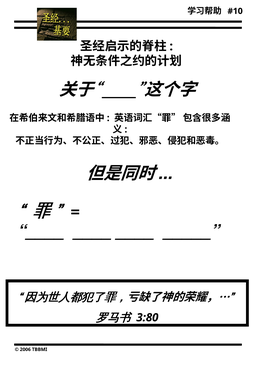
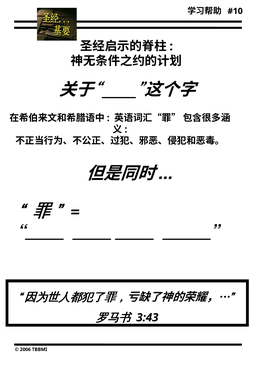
3:80: 3:80 -> 3:43 (147, 317)
